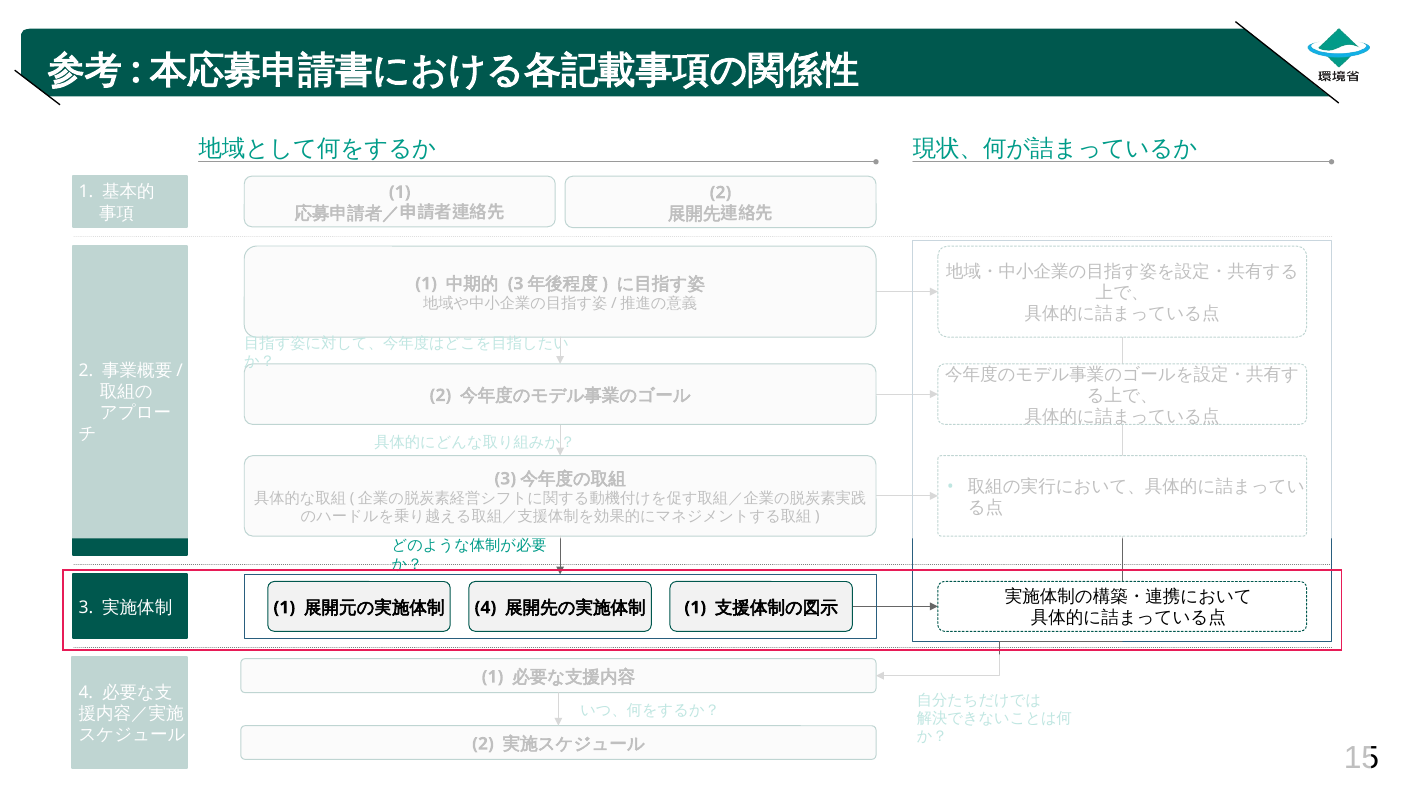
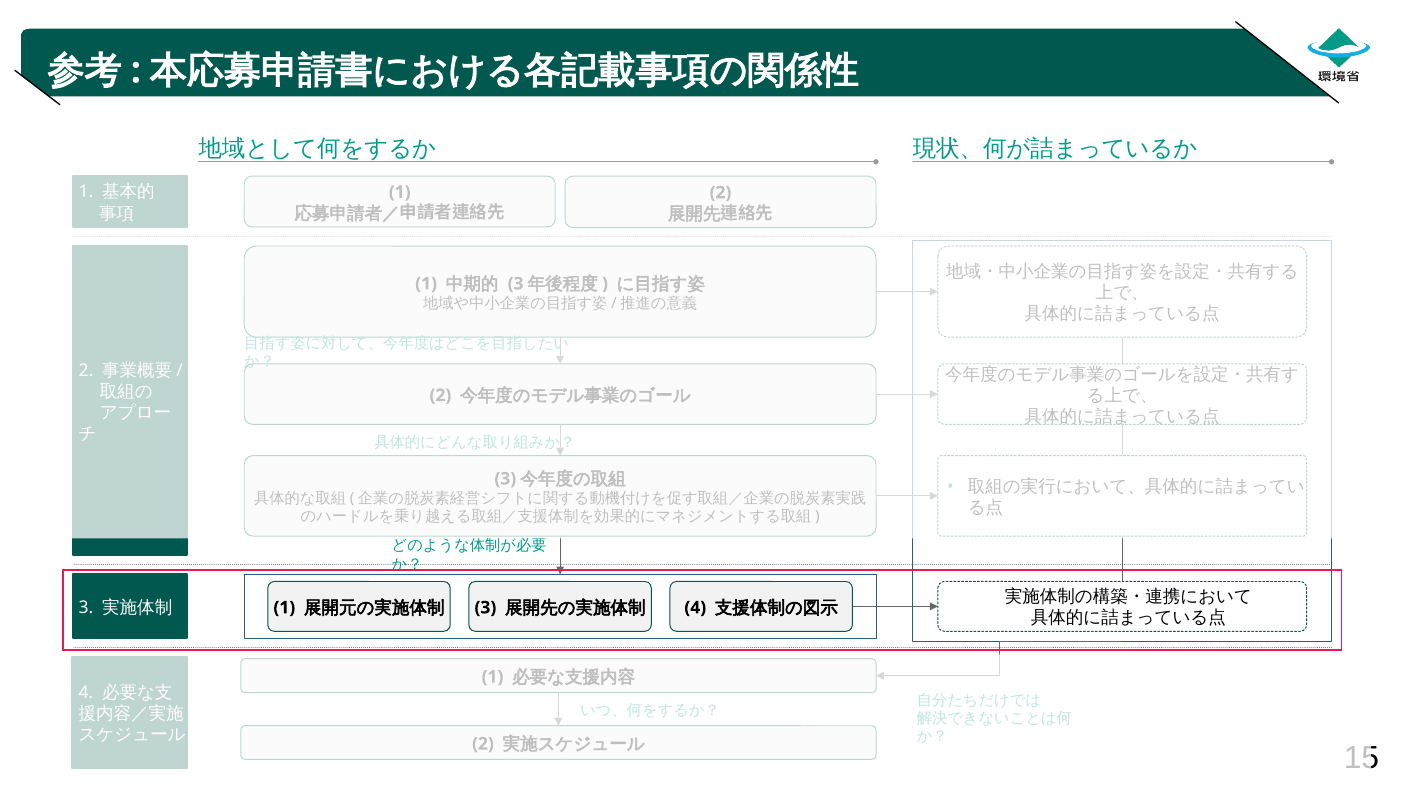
4: 4 -> 3 (485, 607)
1: 1 -> 4 (695, 607)
